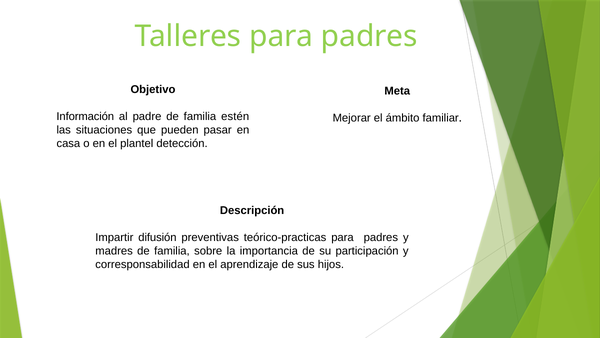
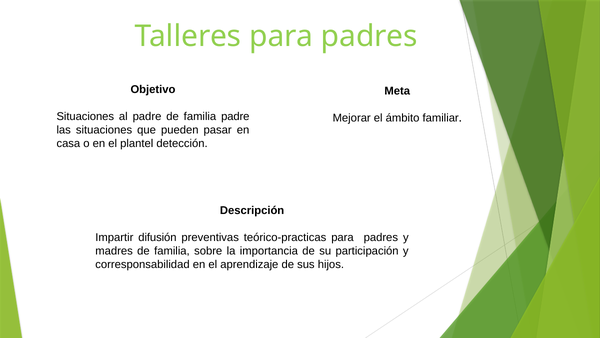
Información: Información -> Situaciones (85, 116)
familia estén: estén -> padre (235, 116)
